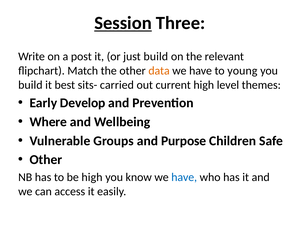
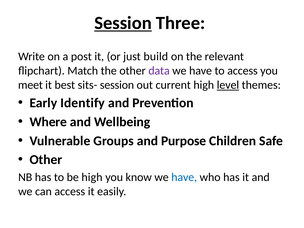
data colour: orange -> purple (159, 71)
to young: young -> access (242, 71)
build: build -> meet (30, 85)
sits- carried: carried -> session (117, 85)
level underline: none -> present (228, 85)
Develop: Develop -> Identify (83, 103)
